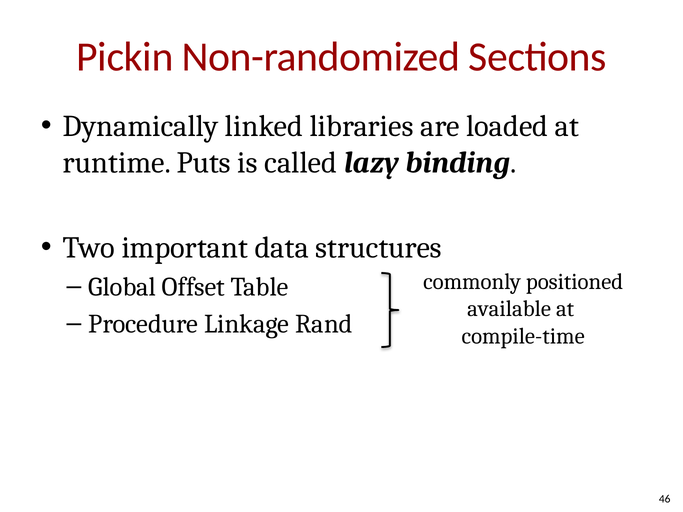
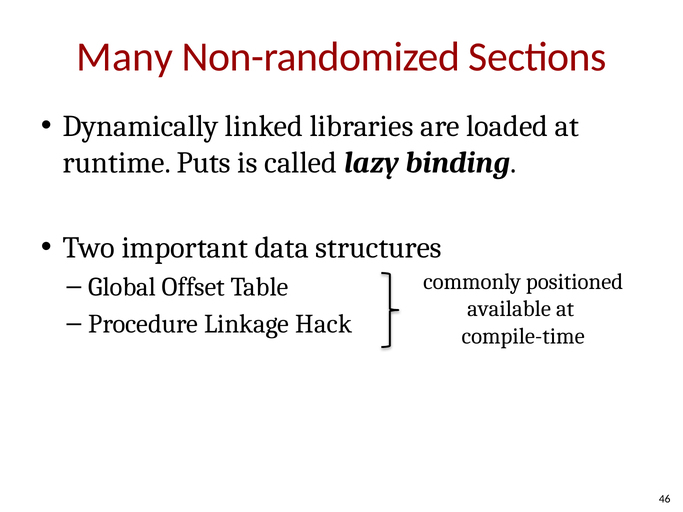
Pickin: Pickin -> Many (125, 57)
Rand: Rand -> Hack (324, 324)
